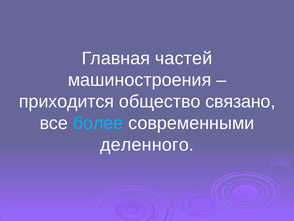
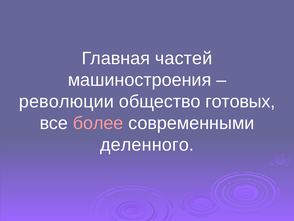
приходится: приходится -> революции (66, 101)
связано: связано -> готовых (240, 101)
более colour: light blue -> pink (98, 123)
